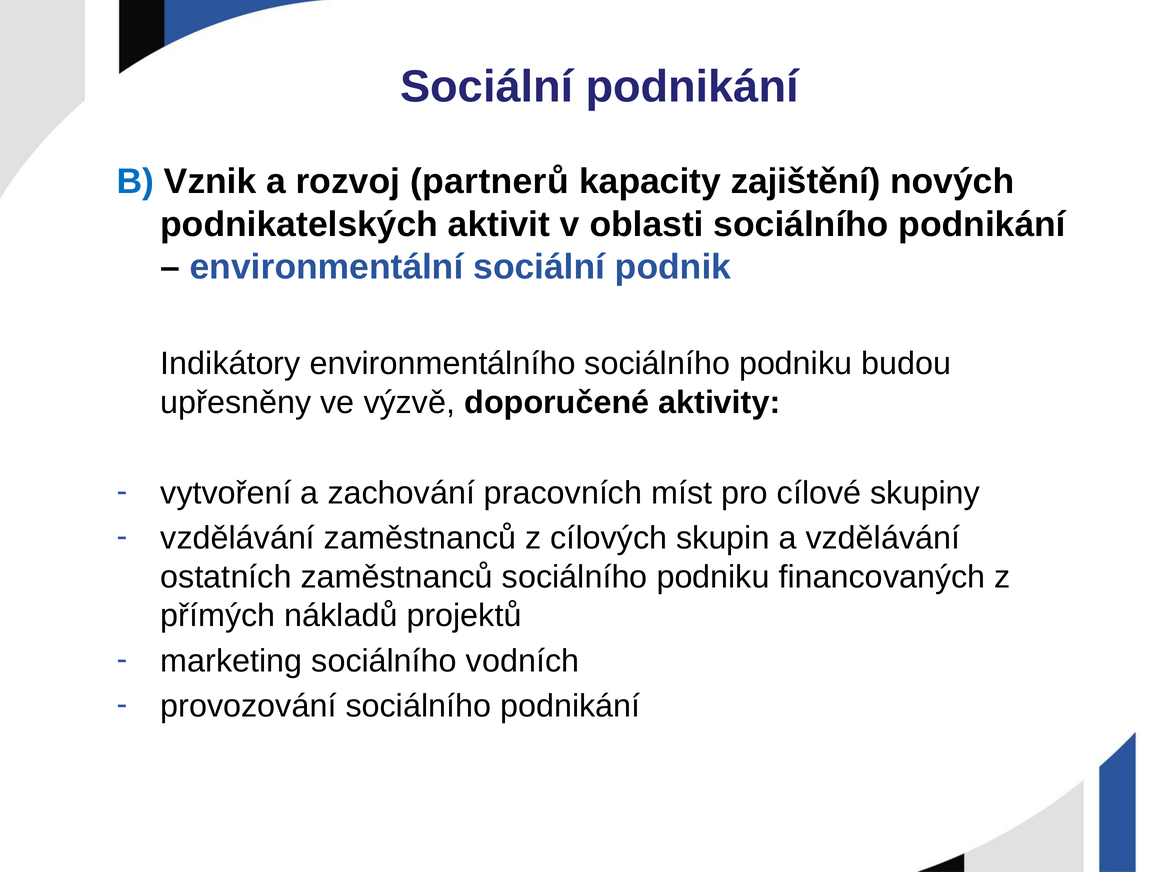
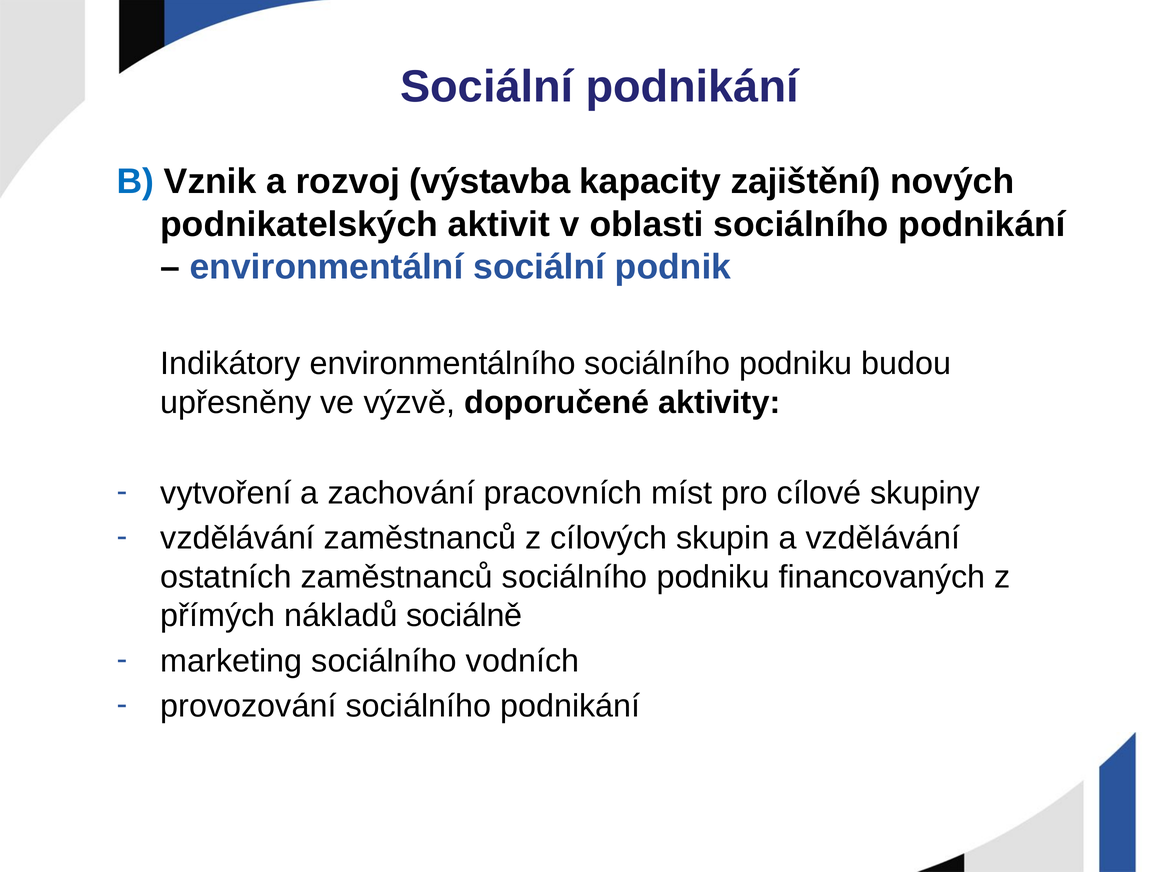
partnerů: partnerů -> výstavba (490, 182)
projektů: projektů -> sociálně (464, 616)
